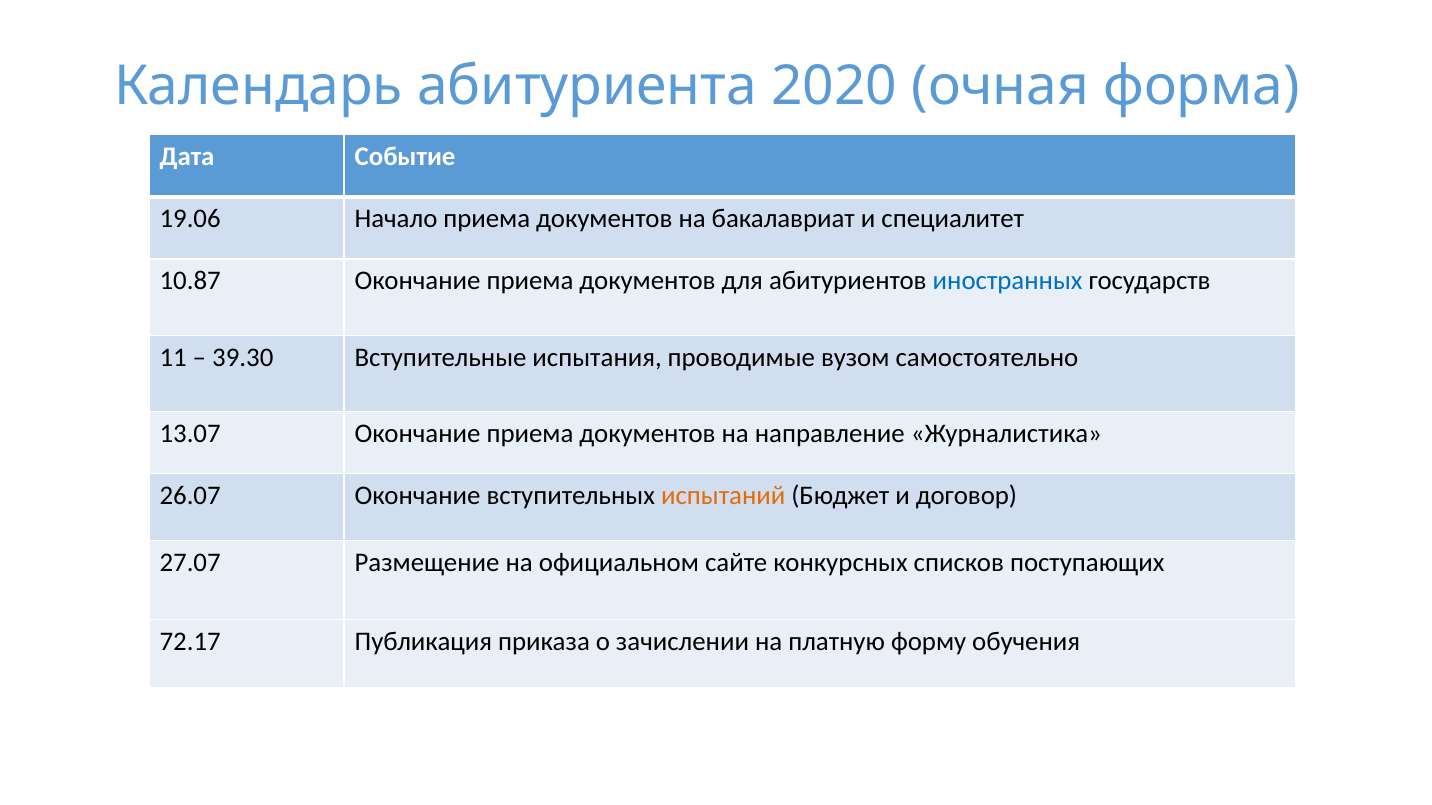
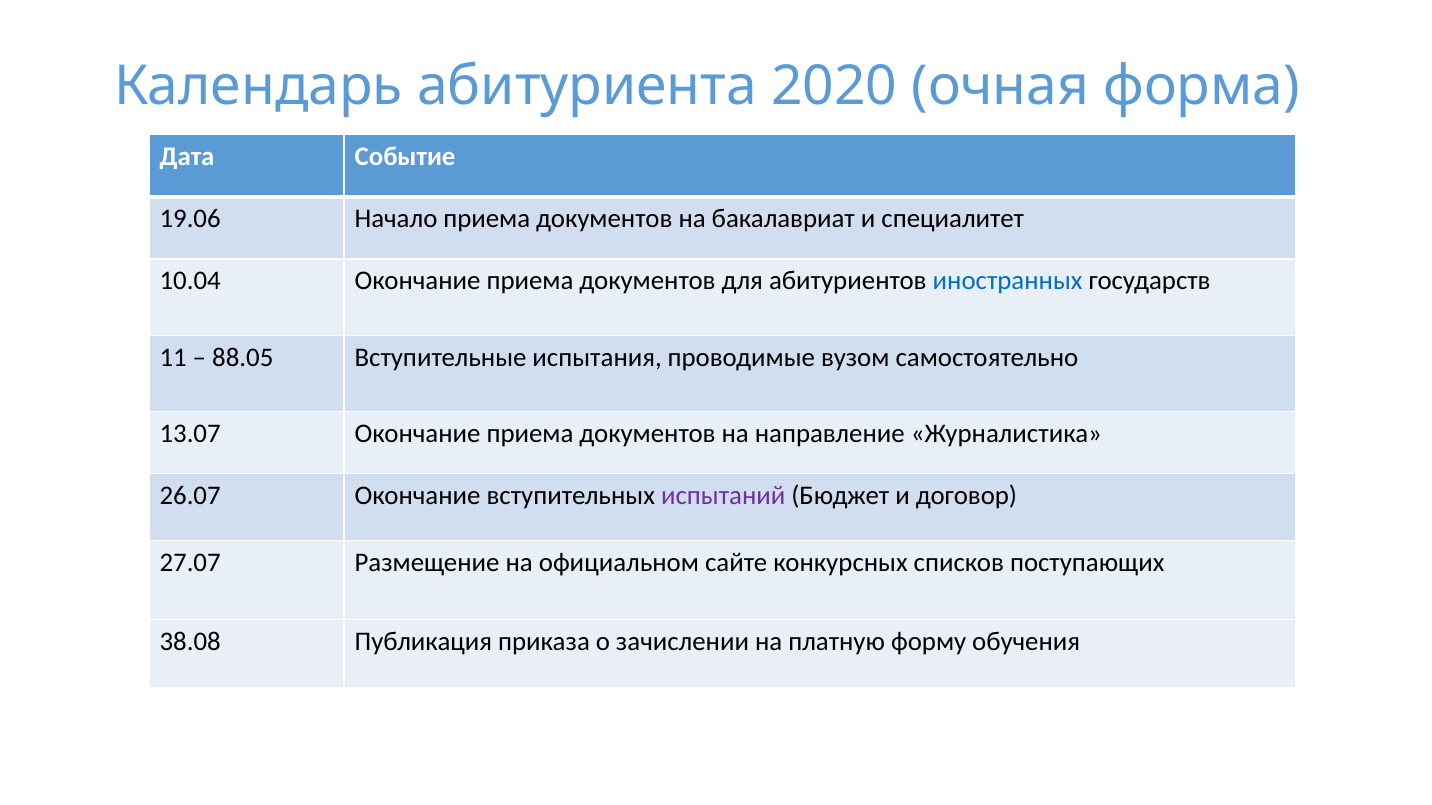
10.87: 10.87 -> 10.04 (190, 281)
39.30: 39.30 -> 88.05 (243, 357)
испытаний colour: orange -> purple (723, 496)
72.17: 72.17 -> 38.08 (190, 642)
